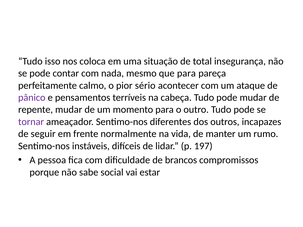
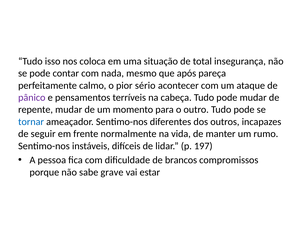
que para: para -> após (186, 73)
tornar colour: purple -> blue (31, 122)
social: social -> grave (112, 172)
